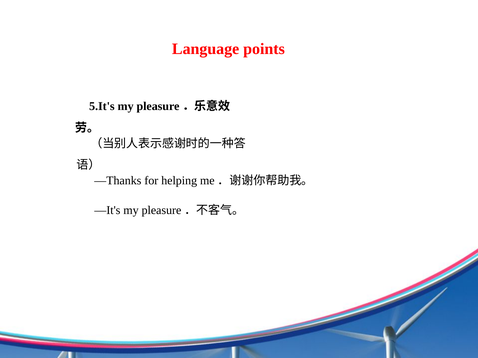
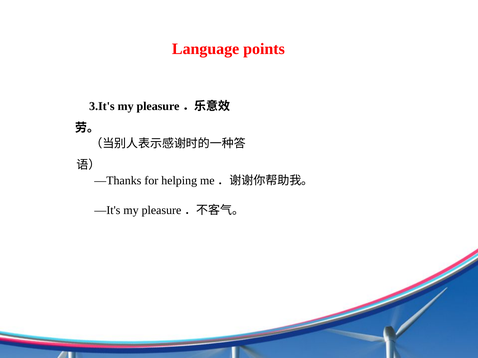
5.It's: 5.It's -> 3.It's (102, 106)
